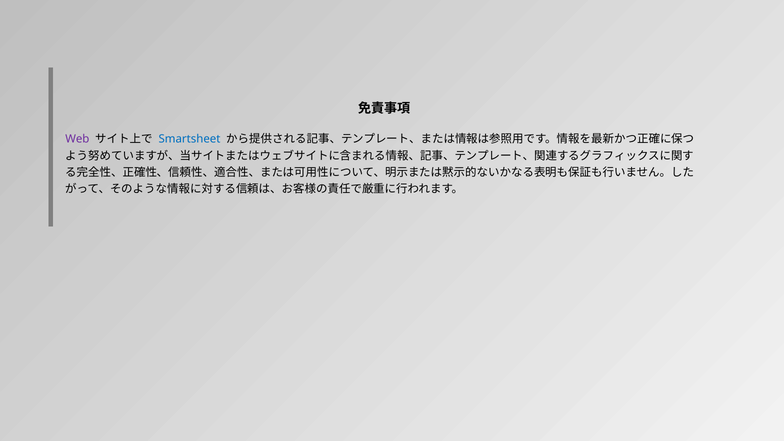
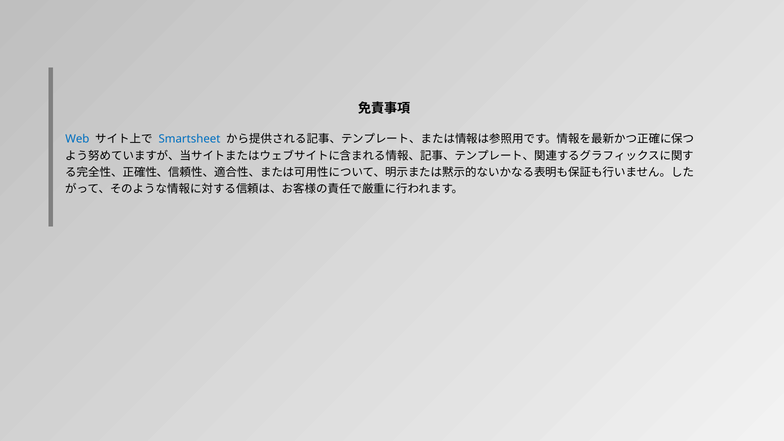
Web colour: purple -> blue (77, 139)
